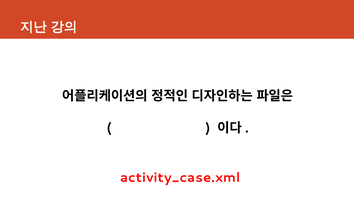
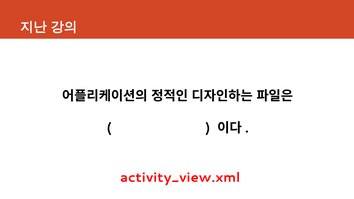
activity_case.xml: activity_case.xml -> activity_view.xml (180, 178)
